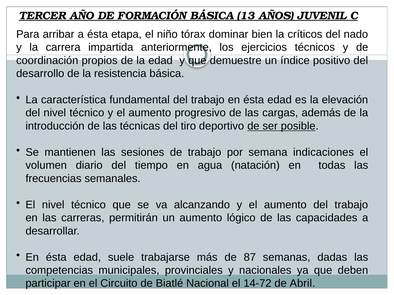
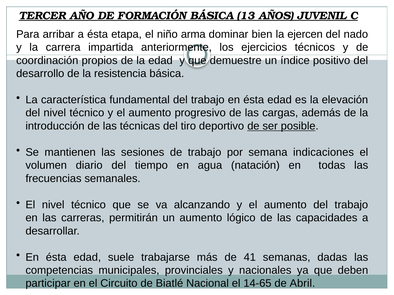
tórax: tórax -> arma (193, 34)
críticos: críticos -> ejercen (305, 34)
87: 87 -> 41 (250, 258)
14-72: 14-72 -> 14-65 (257, 284)
